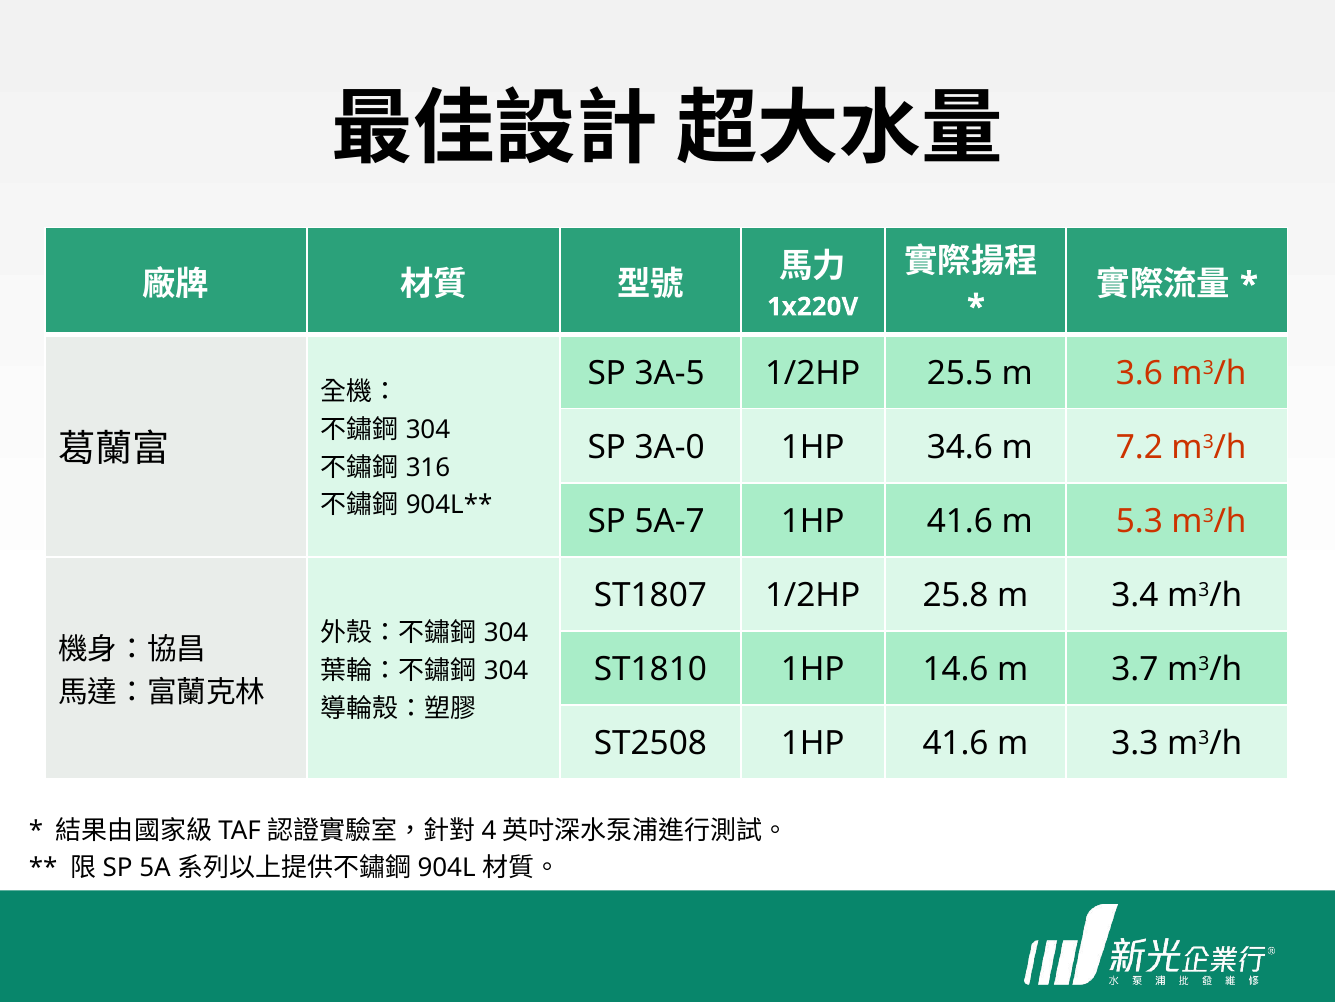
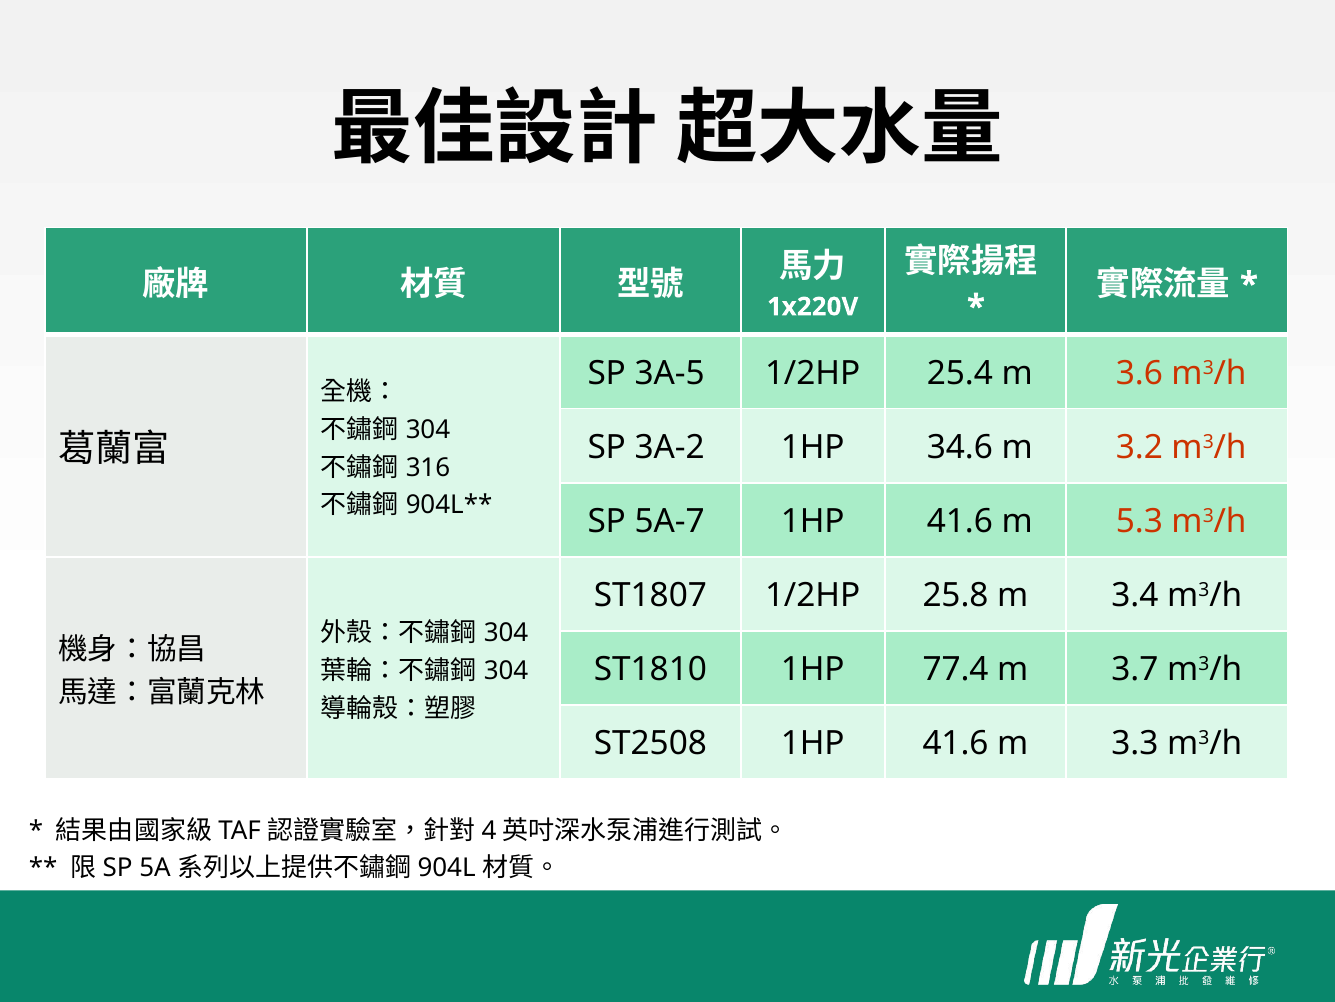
25.5: 25.5 -> 25.4 (960, 373)
3A-0: 3A-0 -> 3A-2 (670, 447)
7.2: 7.2 -> 3.2 (1139, 447)
14.6: 14.6 -> 77.4 (956, 669)
